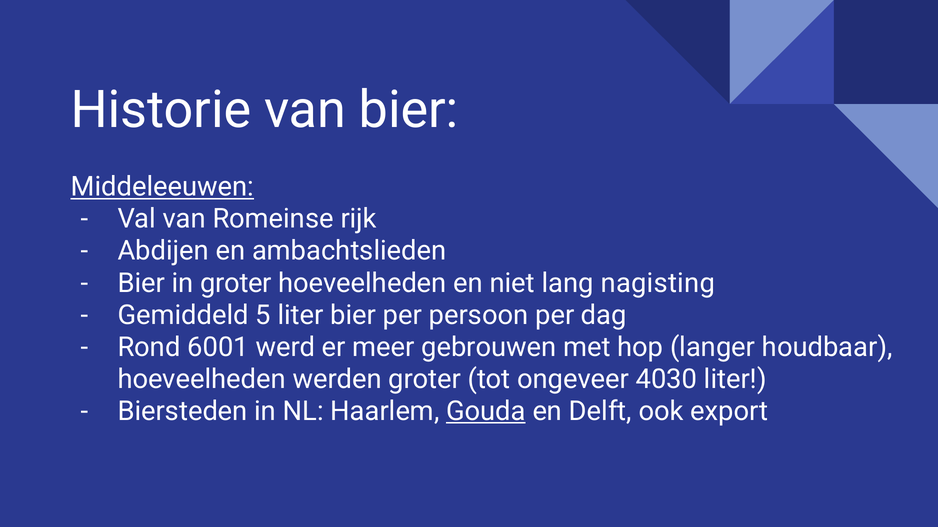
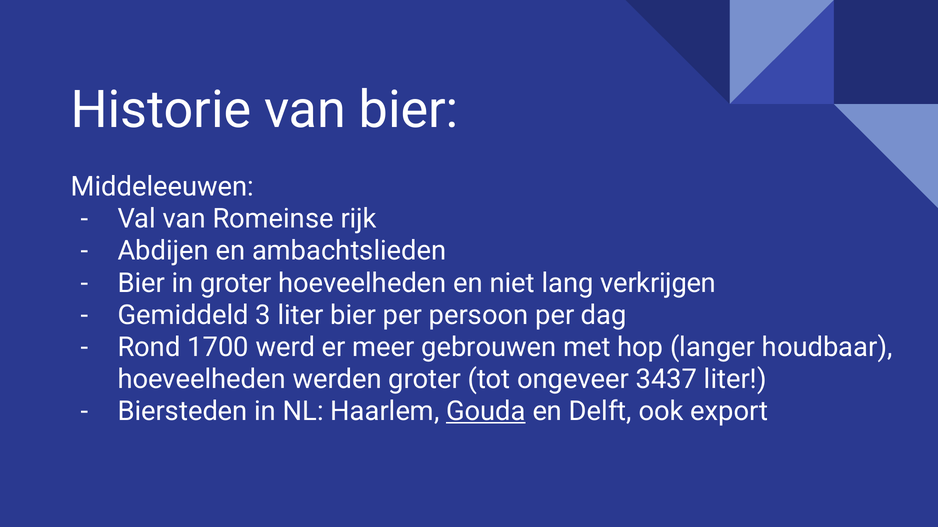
Middeleeuwen underline: present -> none (162, 187)
nagisting: nagisting -> verkrijgen (658, 283)
5: 5 -> 3 (263, 315)
6001: 6001 -> 1700 (218, 347)
4030: 4030 -> 3437 (666, 380)
